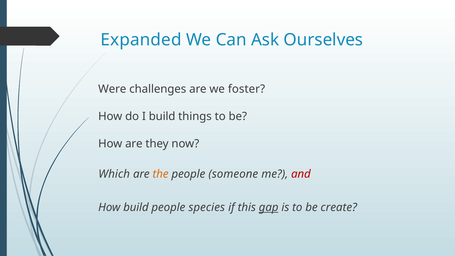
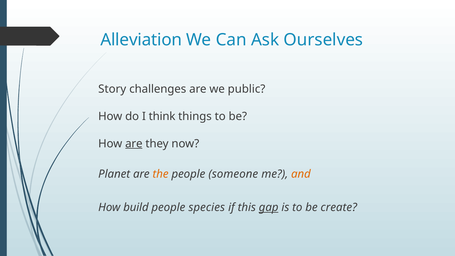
Expanded: Expanded -> Alleviation (141, 40)
Were: Were -> Story (112, 89)
foster: foster -> public (247, 89)
I build: build -> think (162, 116)
are underline: none -> present (134, 144)
Which: Which -> Planet (114, 174)
and colour: red -> orange (301, 174)
